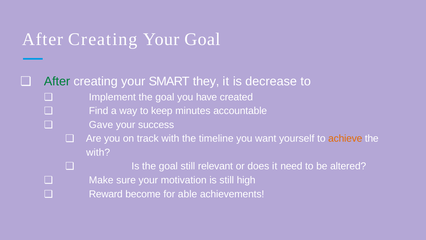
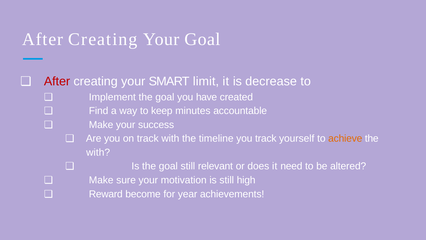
After colour: green -> red (57, 81)
they: they -> limit (206, 81)
Gave: Gave -> Make (101, 125)
you want: want -> track (266, 138)
able: able -> year (188, 194)
